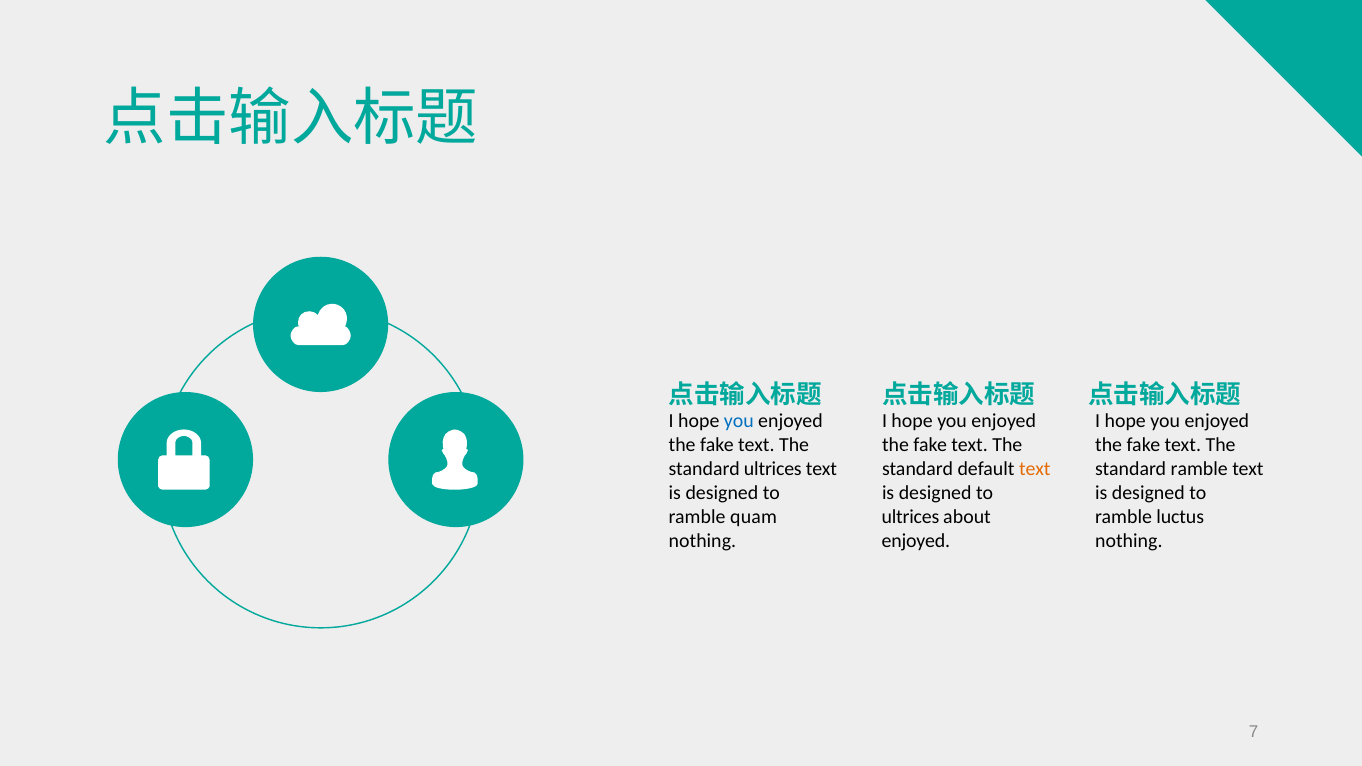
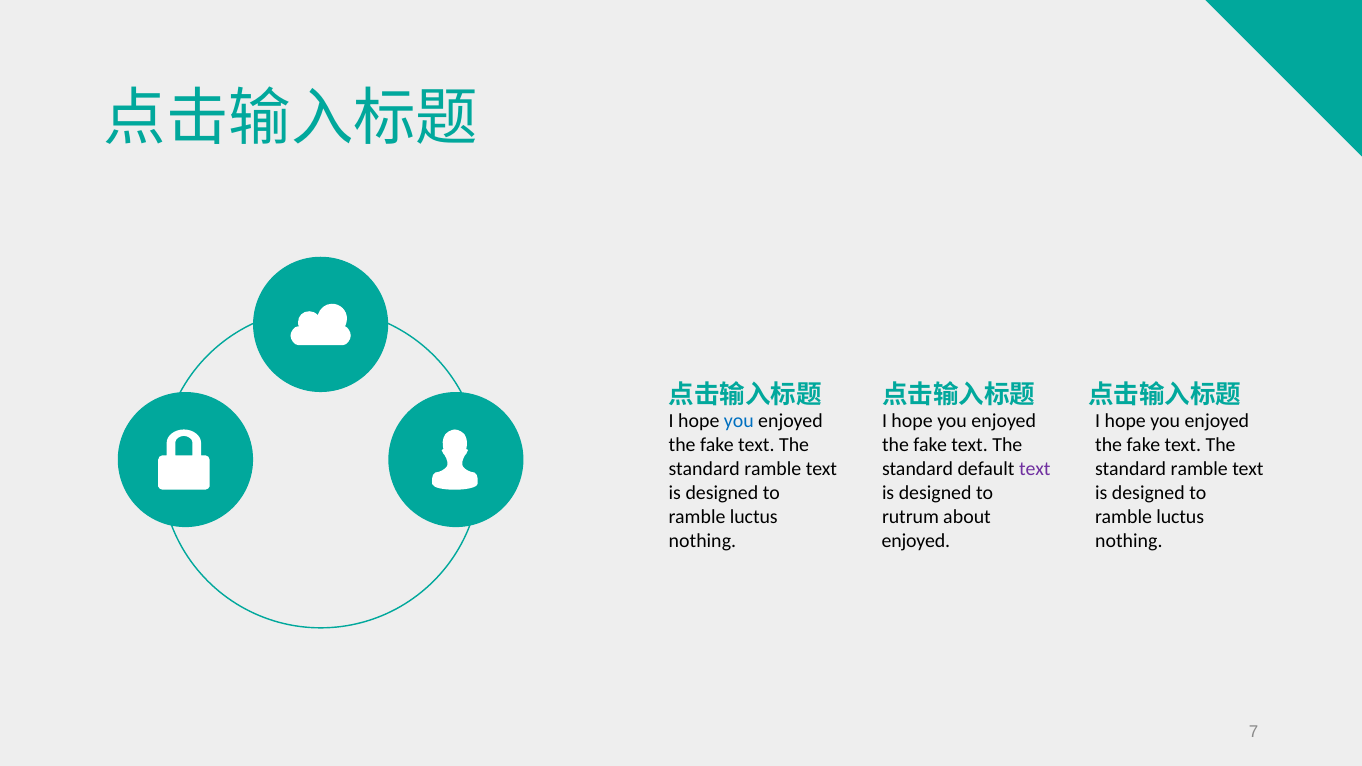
ultrices: ultrices -> ramble (773, 469)
text colour: orange -> purple (1035, 469)
quam: quam -> luctus (754, 517)
ultrices: ultrices -> rutrum (910, 517)
